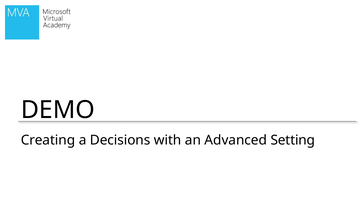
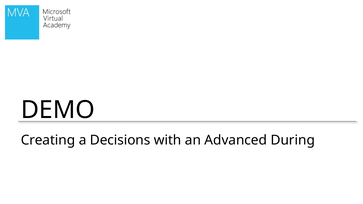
Setting: Setting -> During (293, 140)
